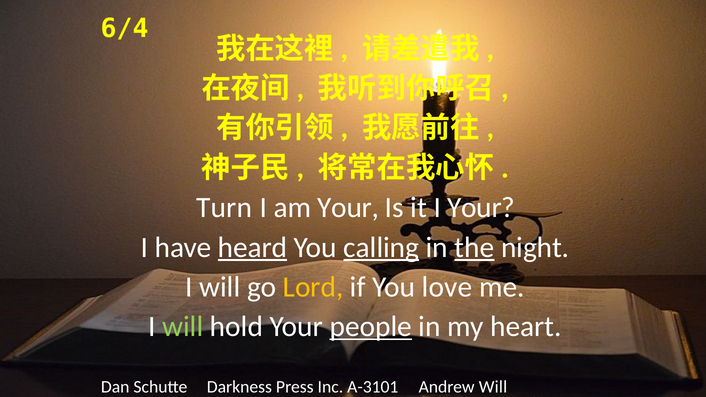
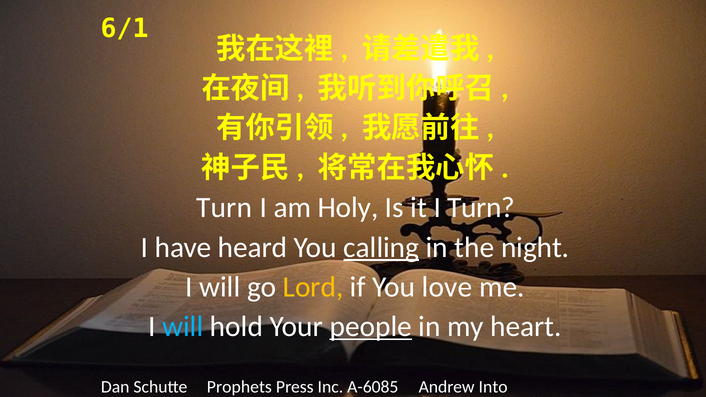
6/4: 6/4 -> 6/1 (125, 29)
am Your: Your -> Holy (348, 208)
I Your: Your -> Turn (481, 208)
heard underline: present -> none (252, 247)
the underline: present -> none (474, 247)
will colour: light green -> light blue (183, 327)
Darkness: Darkness -> Prophets (239, 387)
A-3101: A-3101 -> A-6085 (373, 387)
Andrew Will: Will -> Into (493, 387)
